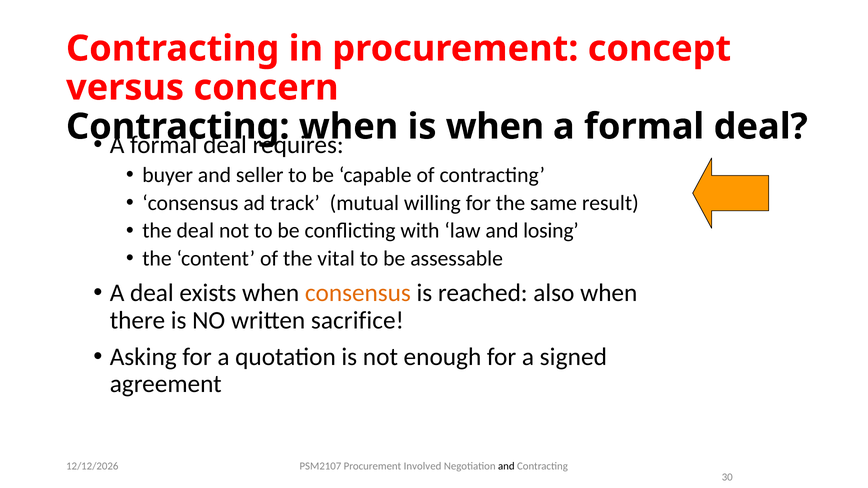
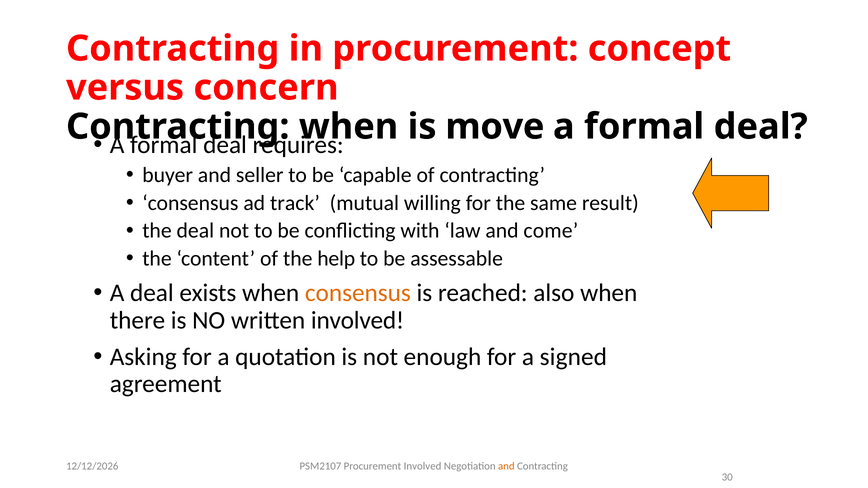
is when: when -> move (495, 127)
losing: losing -> come (551, 231)
vital: vital -> help (336, 259)
written sacrifice: sacrifice -> involved (358, 321)
and colour: black -> orange (506, 466)
